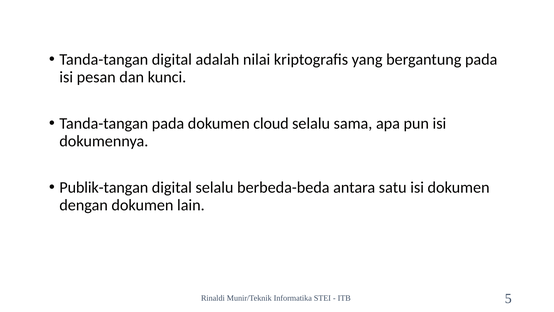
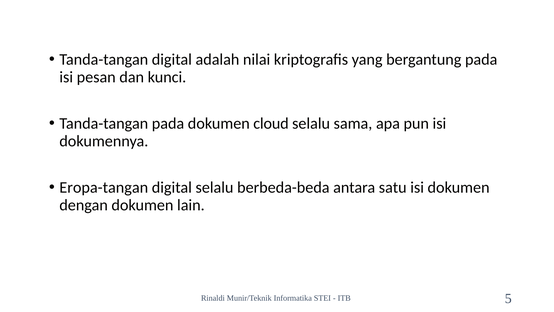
Publik-tangan: Publik-tangan -> Eropa-tangan (104, 187)
